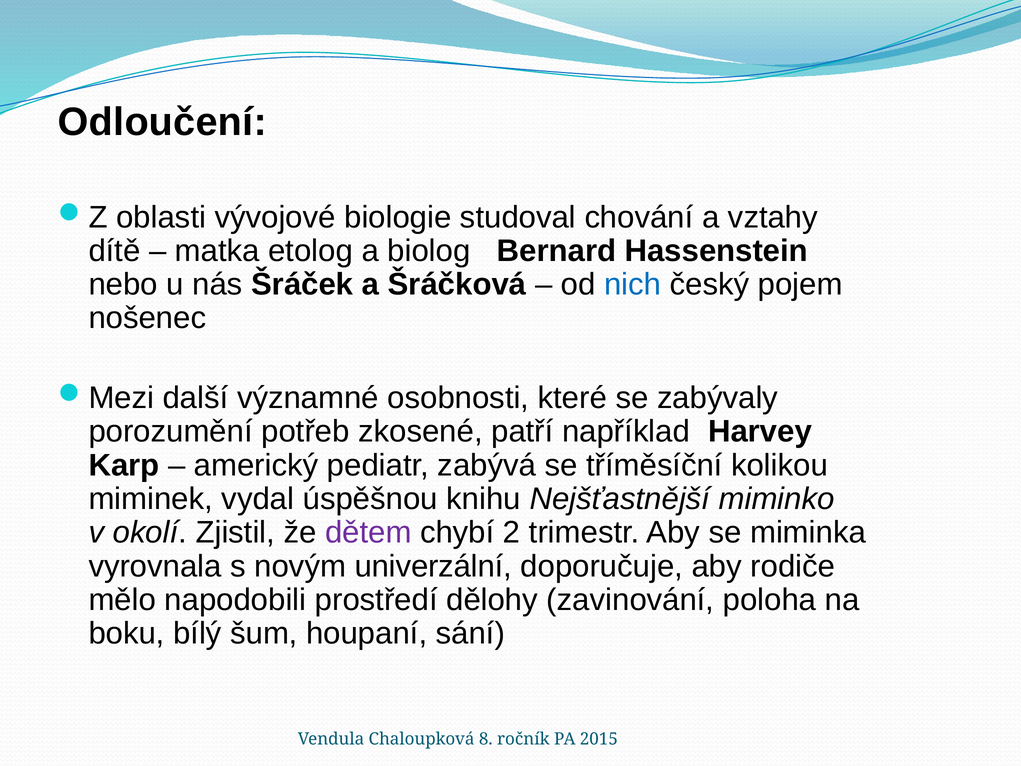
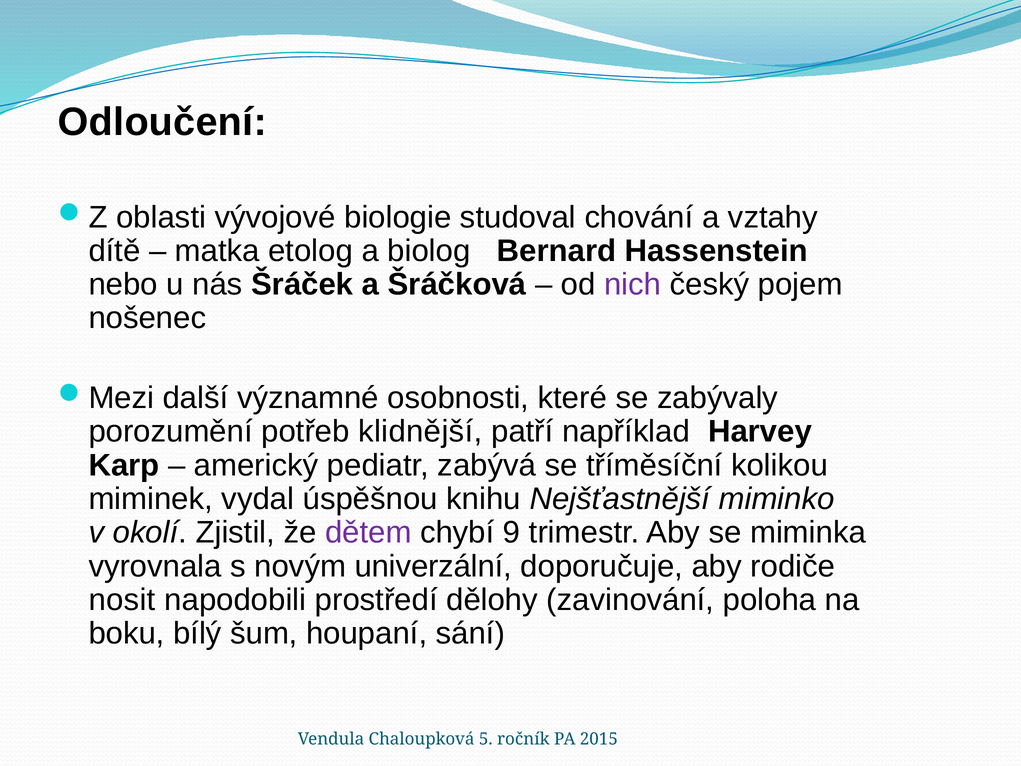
nich colour: blue -> purple (633, 284)
zkosené: zkosené -> klidnější (420, 431)
2: 2 -> 9 (512, 532)
mělo: mělo -> nosit (122, 600)
8: 8 -> 5 (486, 739)
